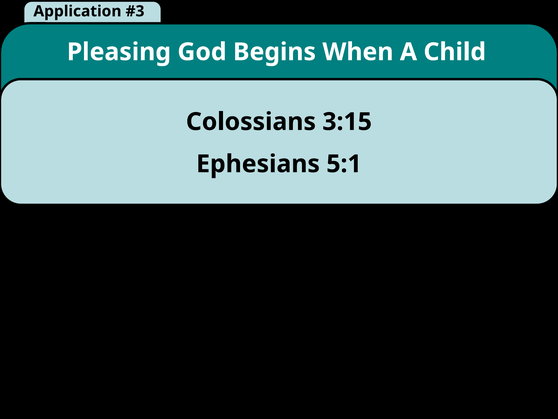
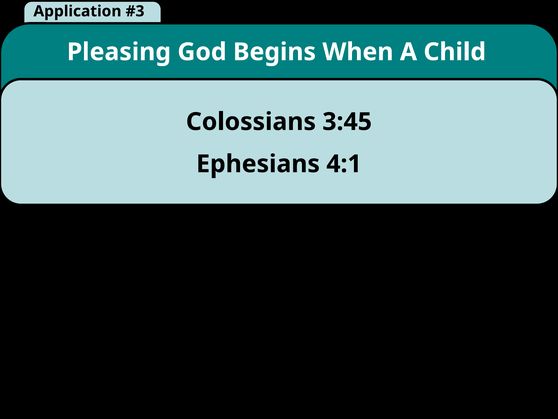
3:15: 3:15 -> 3:45 (347, 122)
5:1: 5:1 -> 4:1 (344, 164)
